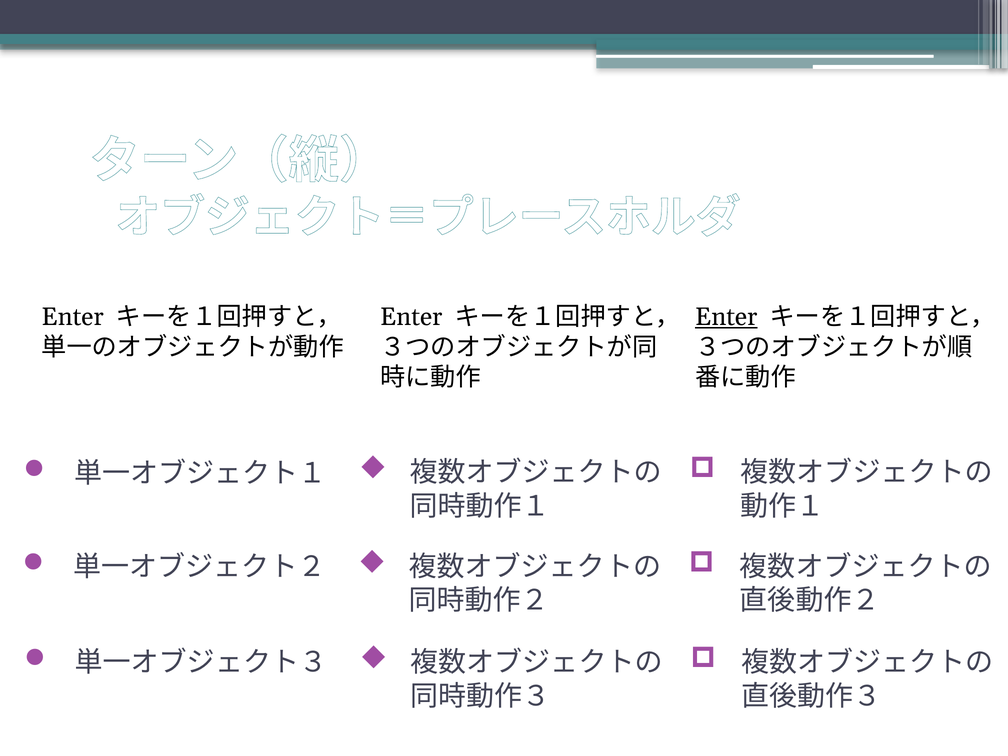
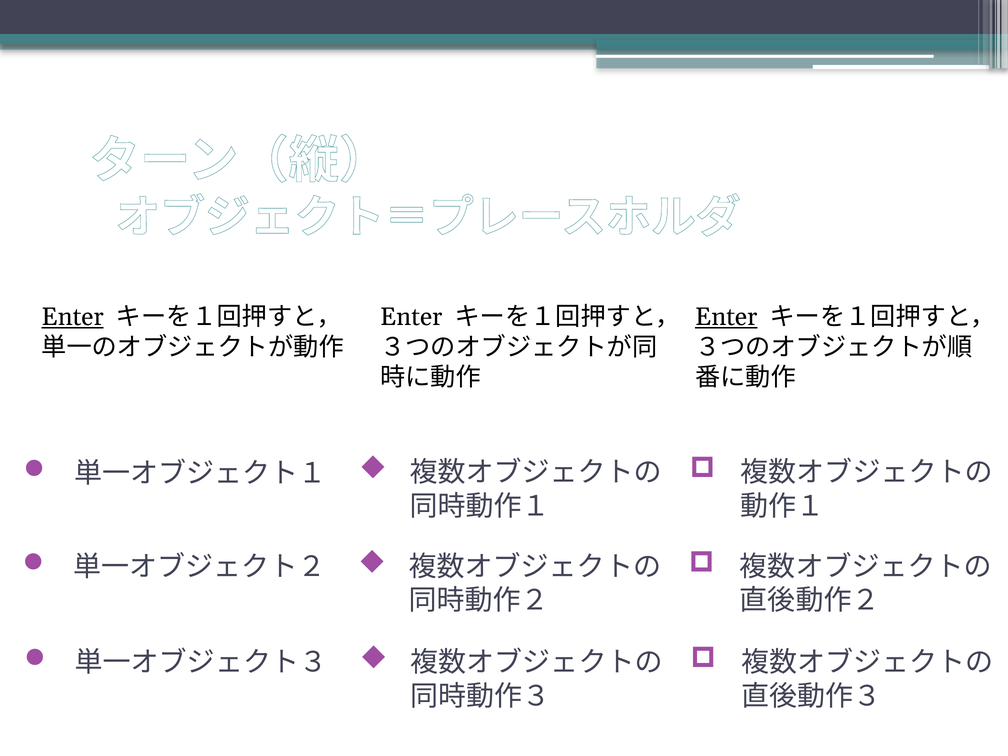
Enter underline: none -> present (73, 317)
